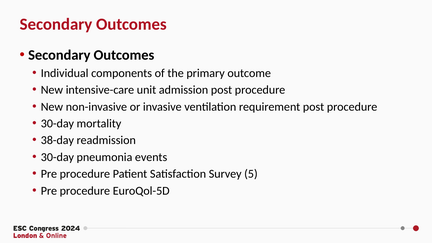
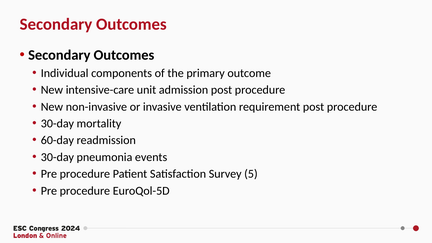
38-day: 38-day -> 60-day (57, 140)
